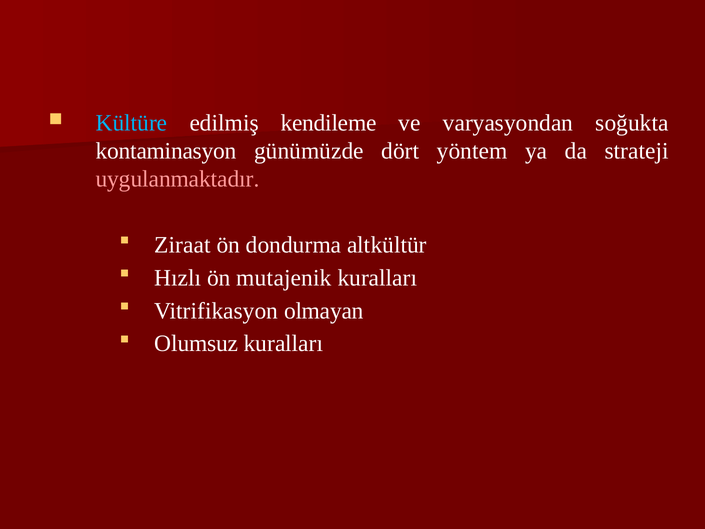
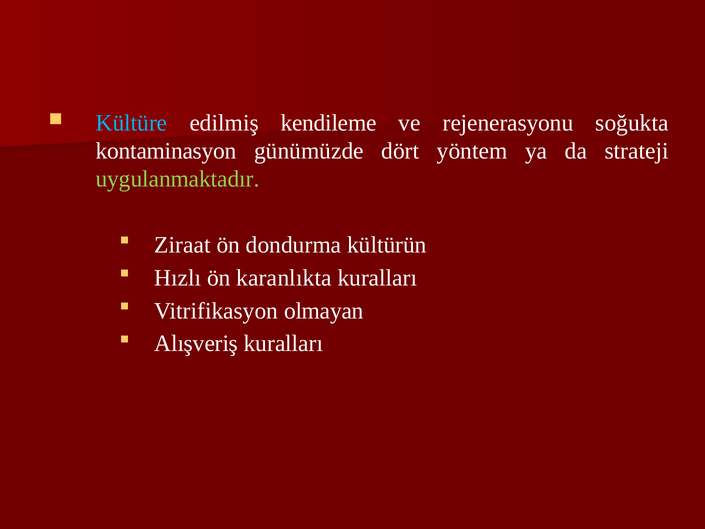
varyasyondan: varyasyondan -> rejenerasyonu (508, 123)
uygulanmaktadır colour: pink -> light green (178, 179)
altkültür: altkültür -> kültürün (387, 245)
mutajenik: mutajenik -> karanlıkta (284, 278)
Olumsuz: Olumsuz -> Alışveriş (196, 344)
